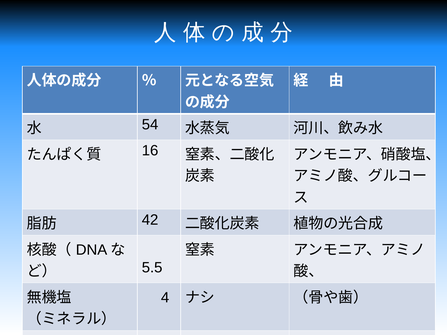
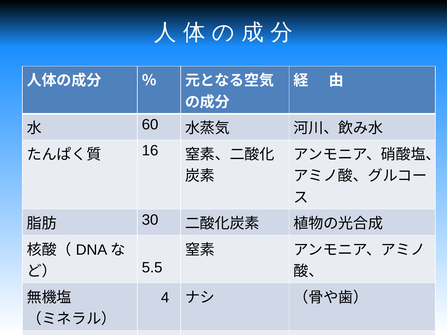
54: 54 -> 60 (150, 125)
42: 42 -> 30 (150, 220)
